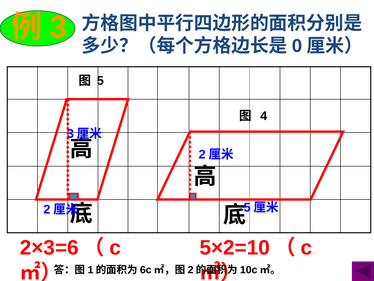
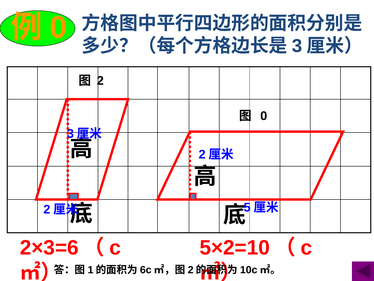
3: 3 -> 0 (58, 27)
0: 0 -> 3 (297, 46)
5: 5 -> 2 (100, 81)
4: 4 -> 0 (264, 116)
